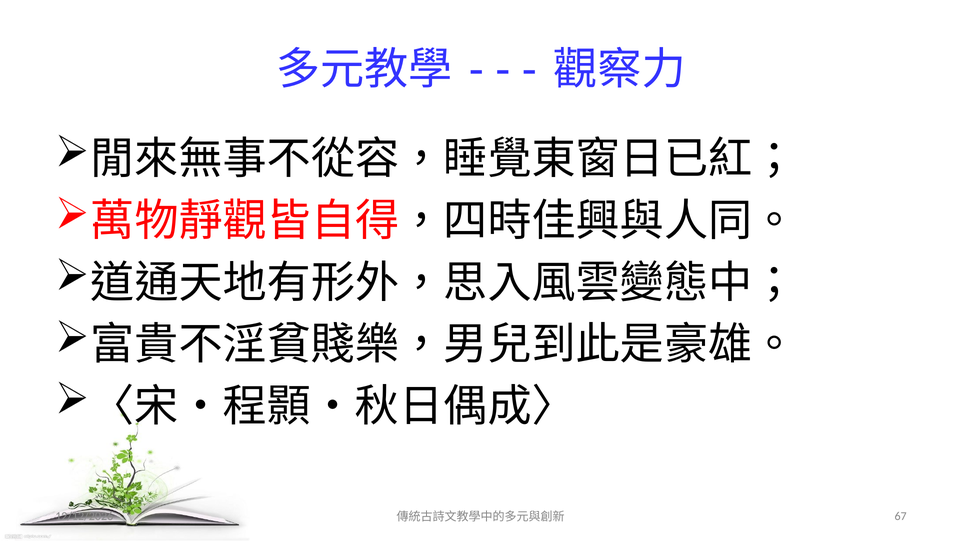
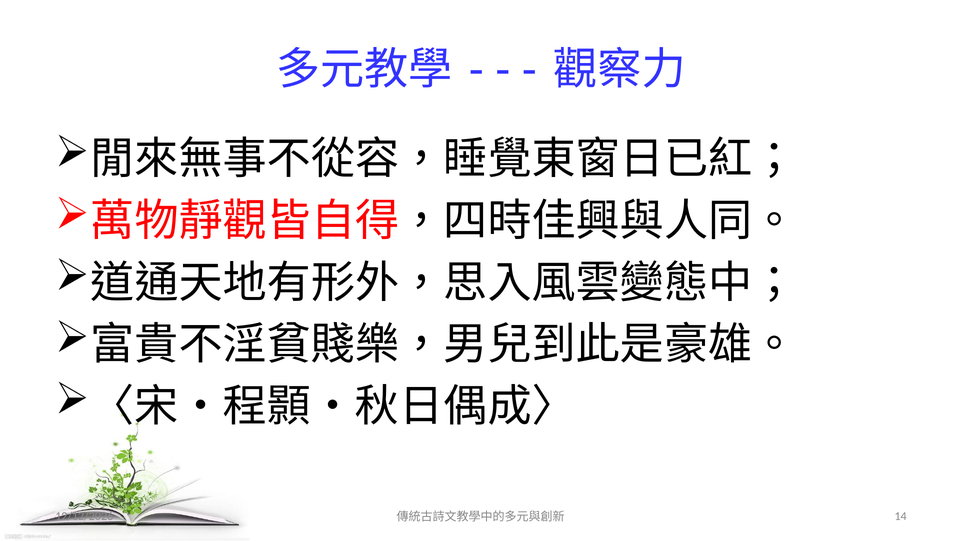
67: 67 -> 14 (901, 517)
